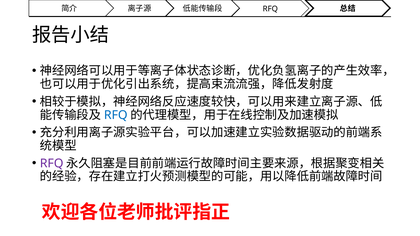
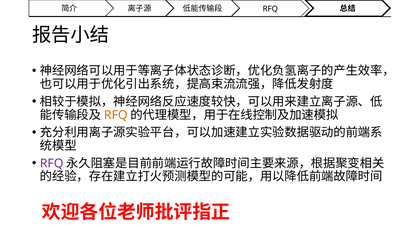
RFQ colour: blue -> orange (116, 115)
